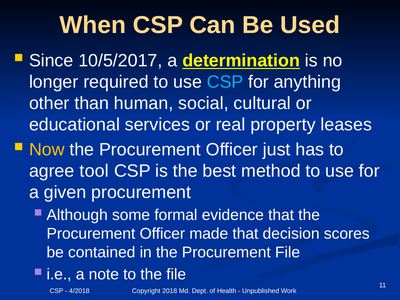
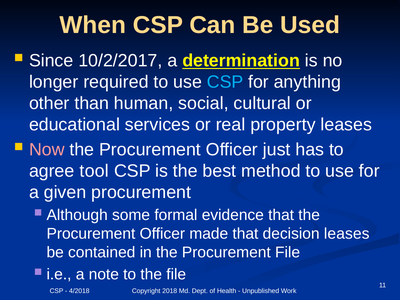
10/5/2017: 10/5/2017 -> 10/2/2017 (120, 61)
Now colour: yellow -> pink (47, 149)
decision scores: scores -> leases (347, 234)
